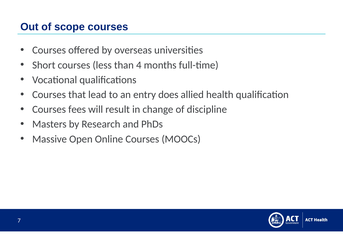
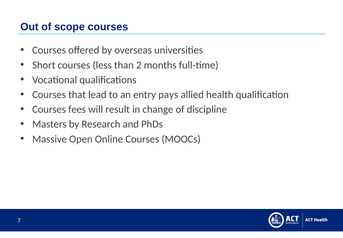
4: 4 -> 2 (139, 65)
does: does -> pays (168, 94)
